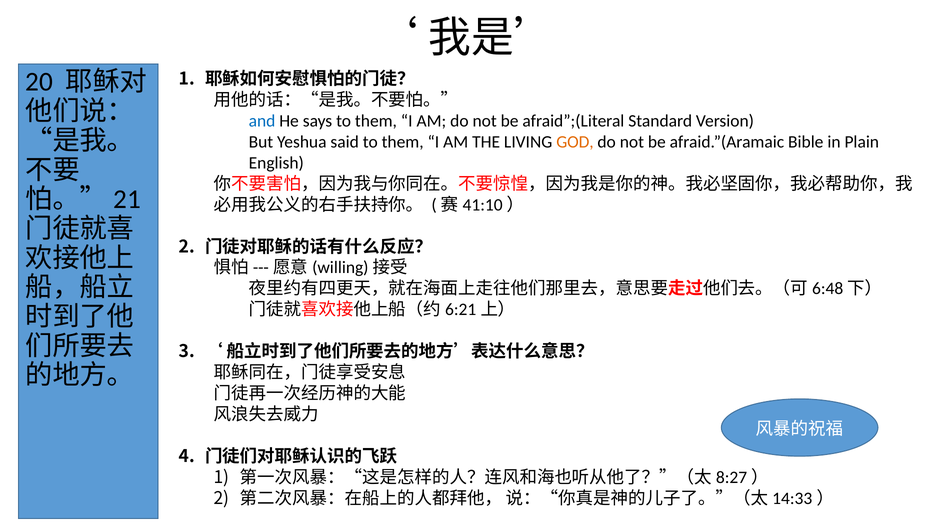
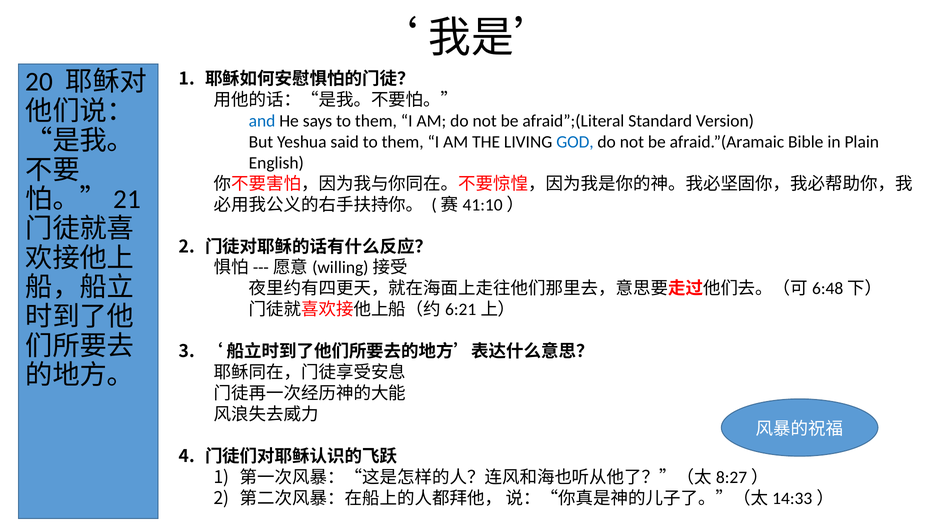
GOD colour: orange -> blue (575, 142)
